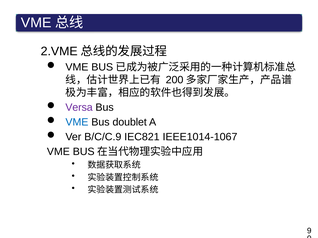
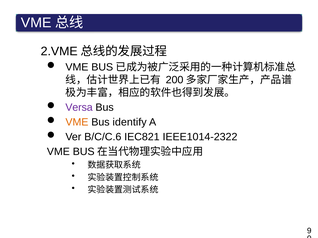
VME colour: blue -> orange (77, 122)
doublet: doublet -> identify (130, 122)
B/C/C.9: B/C/C.9 -> B/C/C.6 (103, 137)
IEEE1014-1067: IEEE1014-1067 -> IEEE1014-2322 (200, 137)
